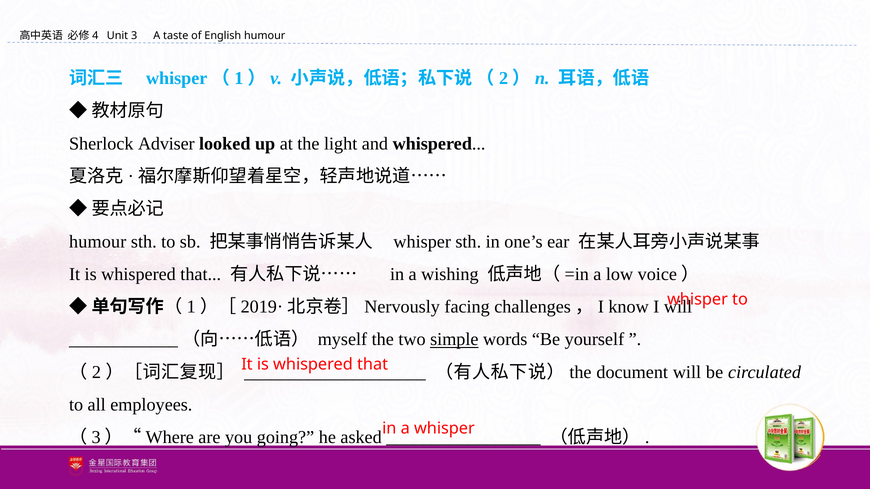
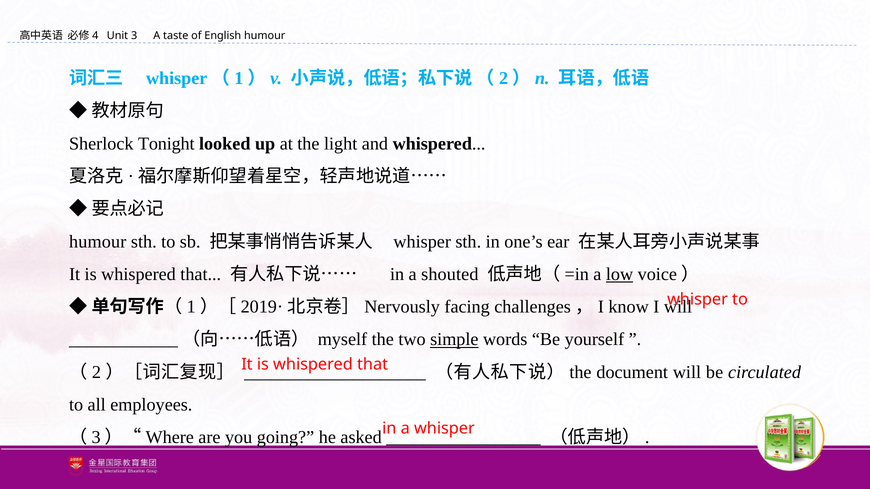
Adviser: Adviser -> Tonight (166, 144)
wishing: wishing -> shouted (450, 274)
low underline: none -> present (620, 274)
